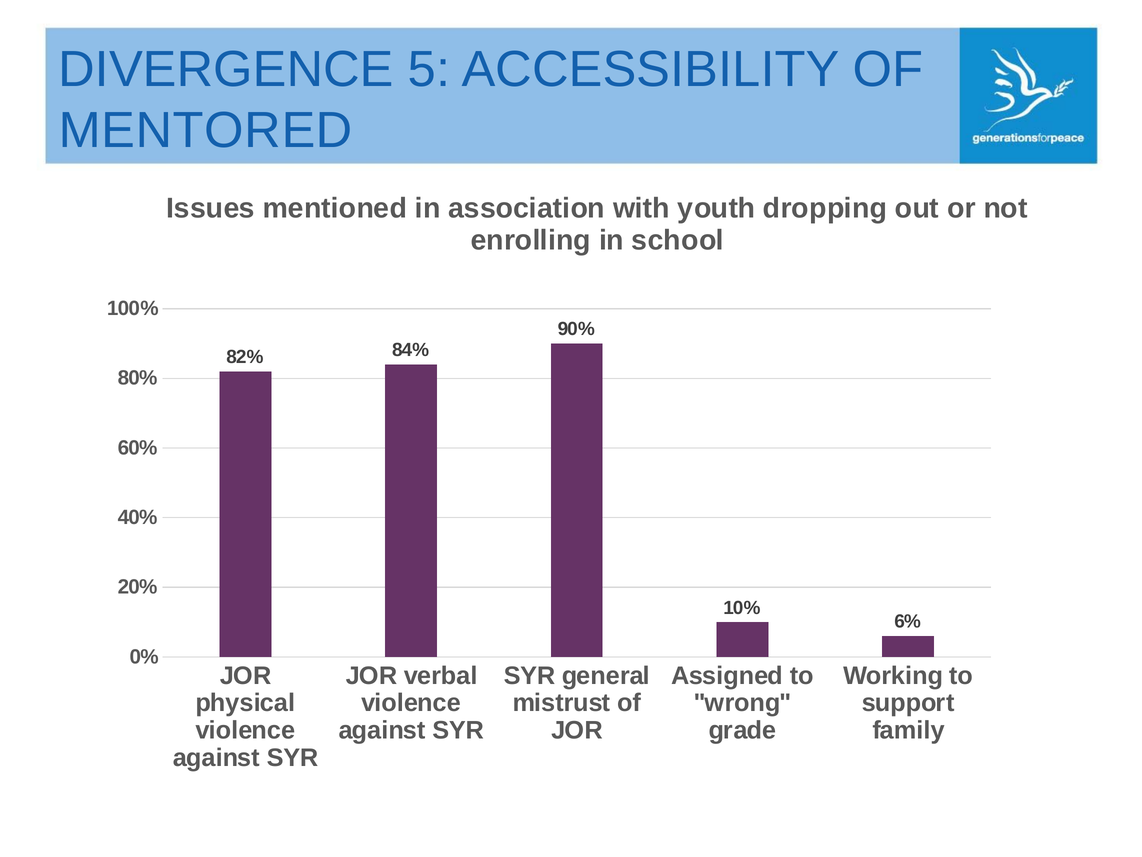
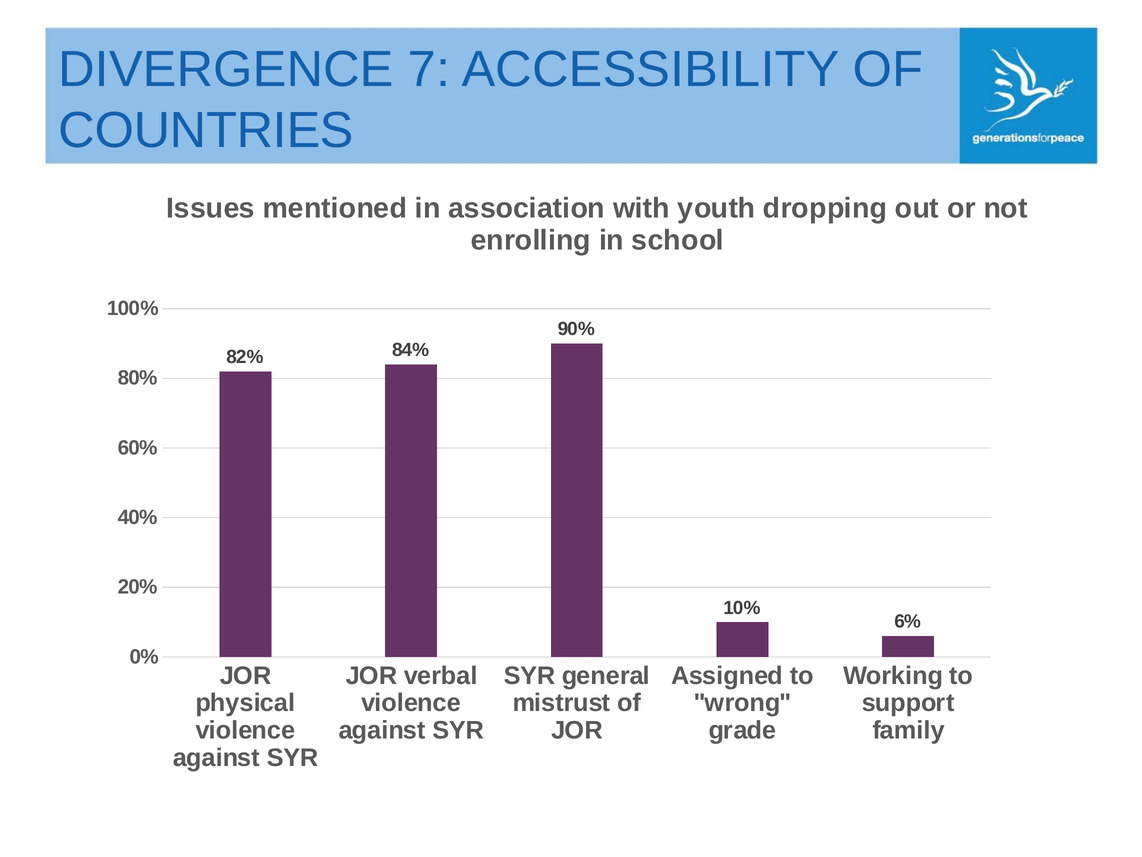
5: 5 -> 7 (429, 69)
MENTORED: MENTORED -> COUNTRIES (206, 130)
